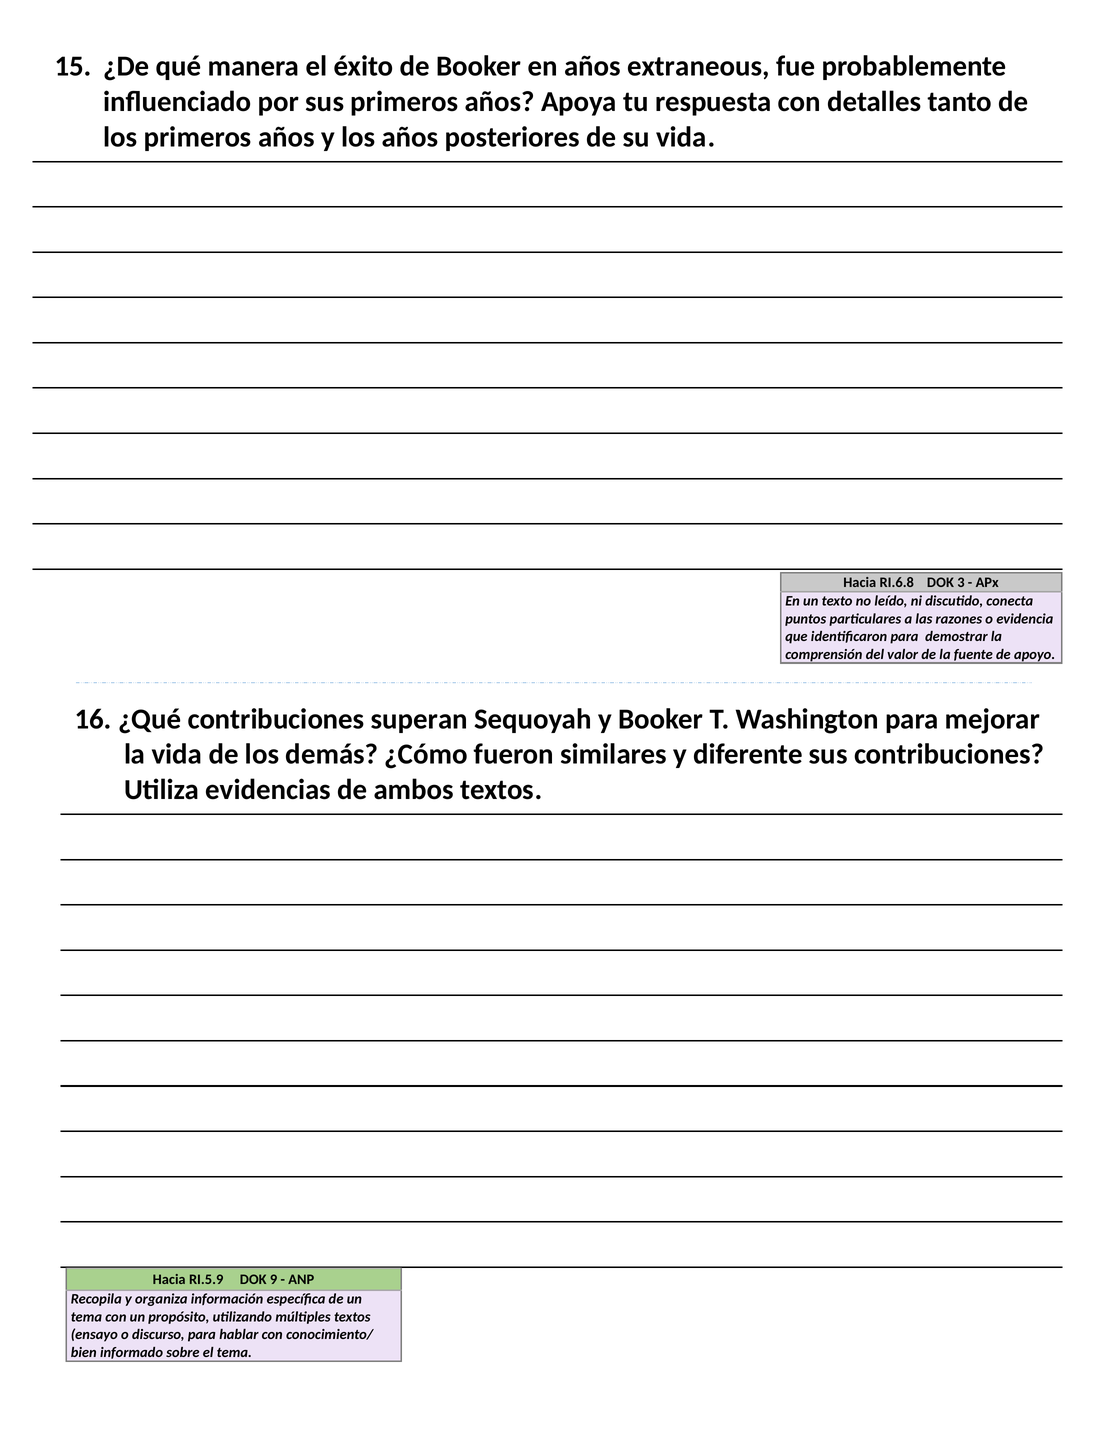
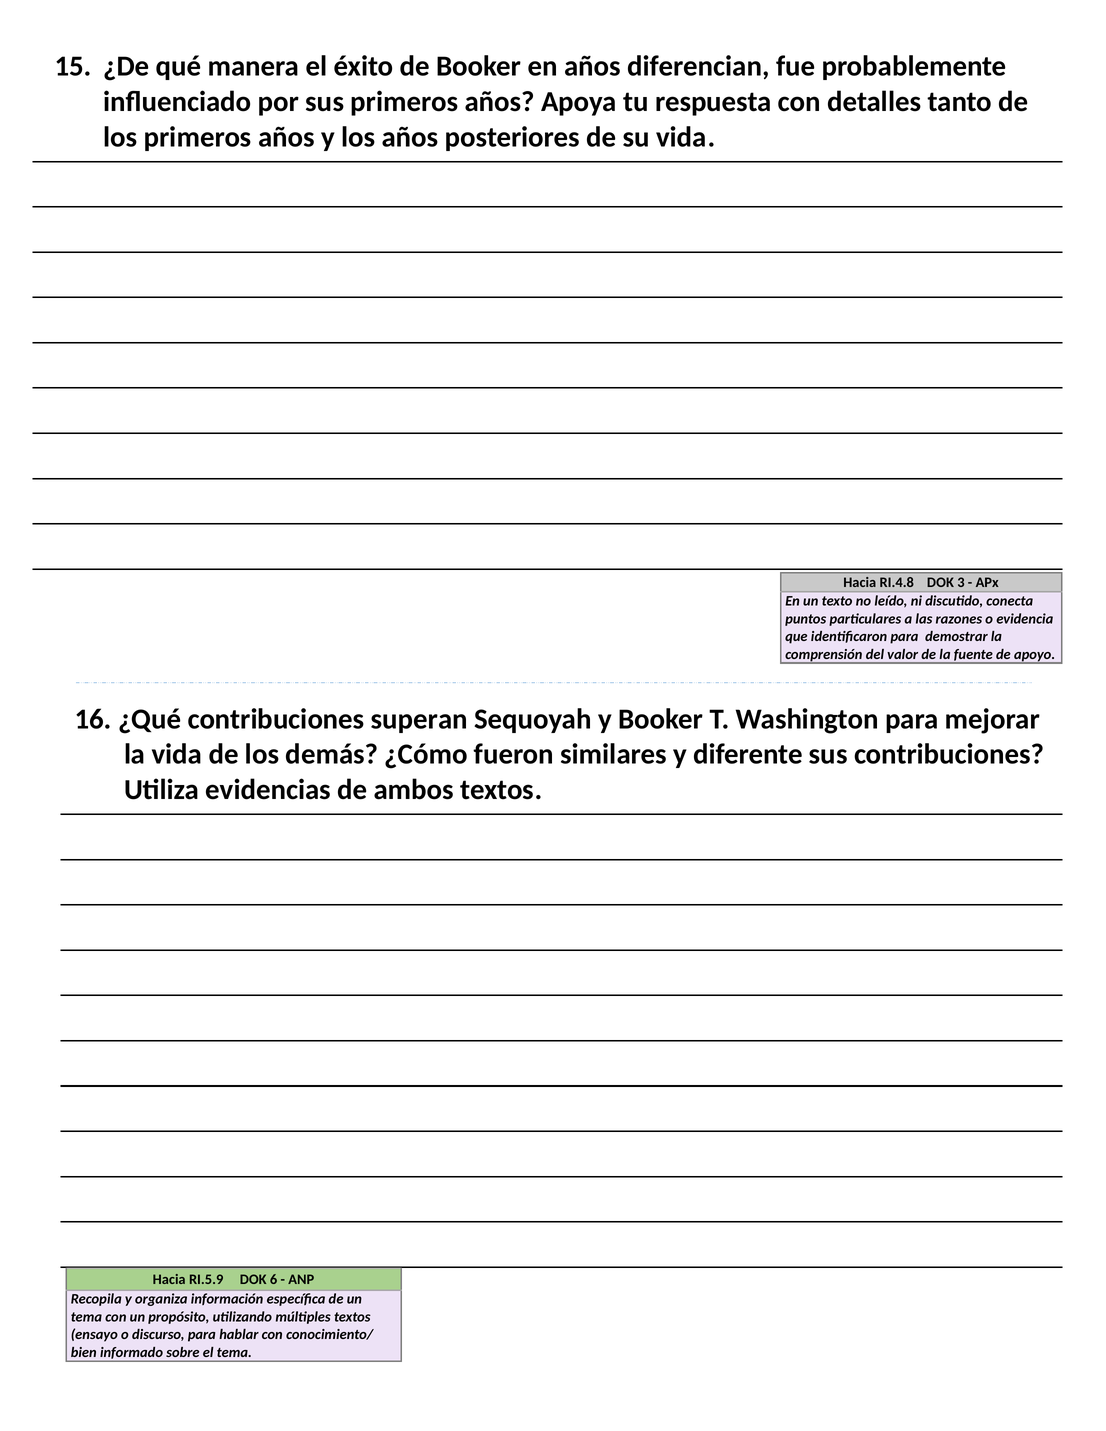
extraneous: extraneous -> diferencian (698, 66)
RI.6.8: RI.6.8 -> RI.4.8 (897, 583)
9: 9 -> 6 (274, 1280)
